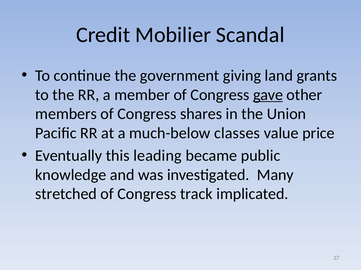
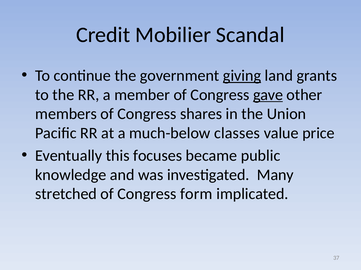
giving underline: none -> present (242, 76)
leading: leading -> focuses (158, 156)
track: track -> form (196, 194)
